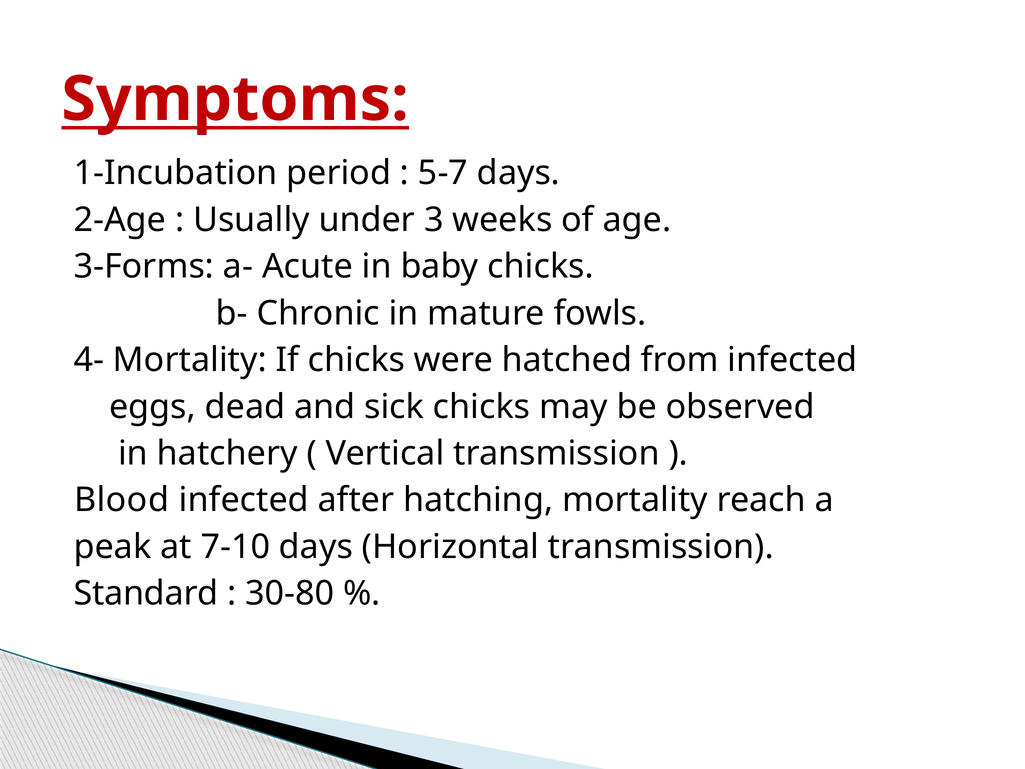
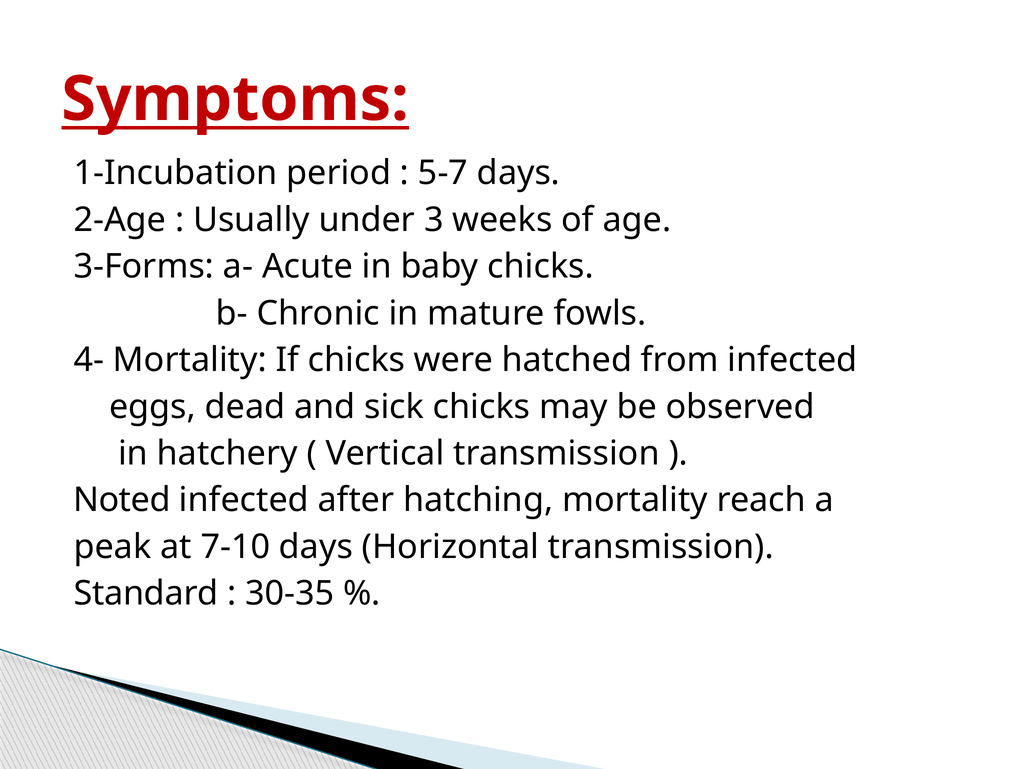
Blood: Blood -> Noted (122, 500)
30-80: 30-80 -> 30-35 (290, 593)
